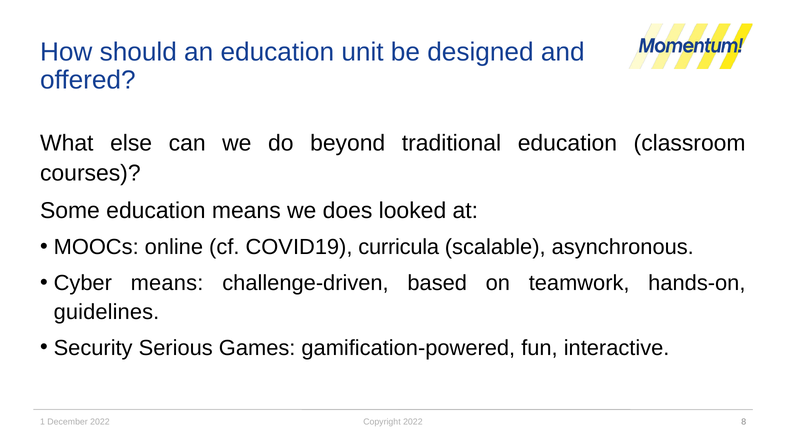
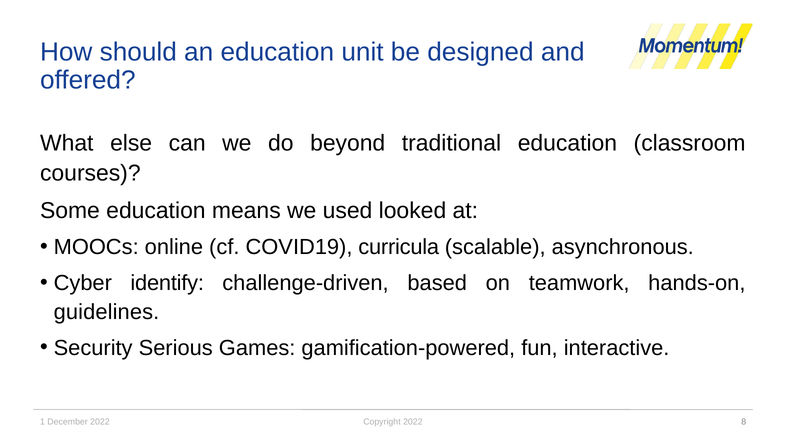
does: does -> used (348, 211)
Cyber means: means -> identify (167, 283)
